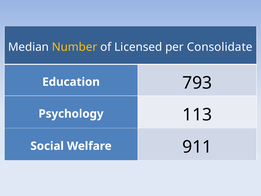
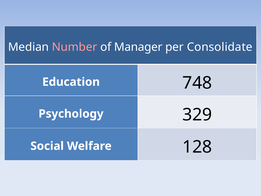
Number colour: yellow -> pink (75, 47)
Licensed: Licensed -> Manager (138, 47)
793: 793 -> 748 (197, 83)
113: 113 -> 329 (197, 115)
911: 911 -> 128 (197, 147)
